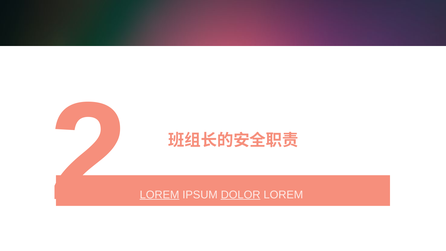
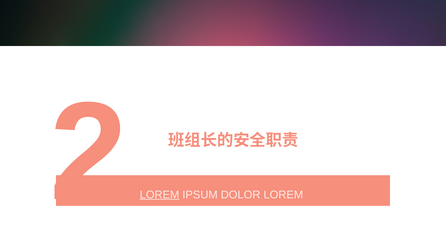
DOLOR underline: present -> none (241, 195)
